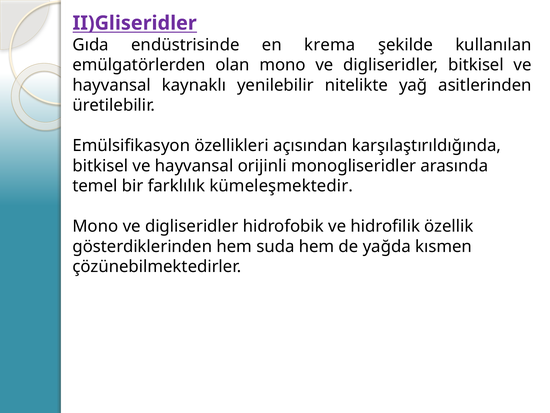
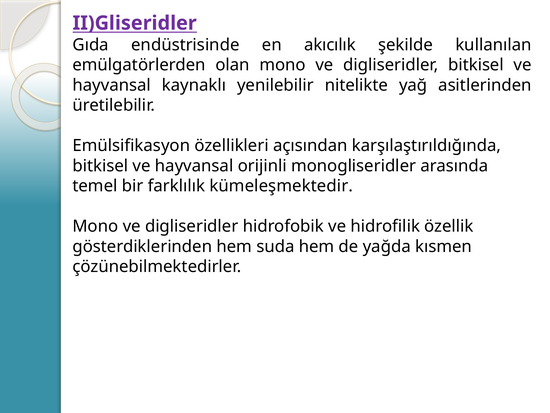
krema: krema -> akıcılık (330, 45)
